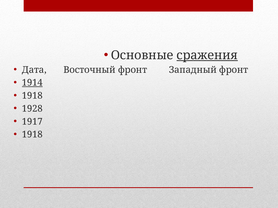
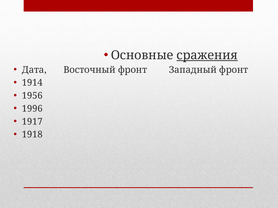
1914 underline: present -> none (32, 83)
1918: 1918 -> 1956 (32, 96)
1928: 1928 -> 1996 (32, 109)
